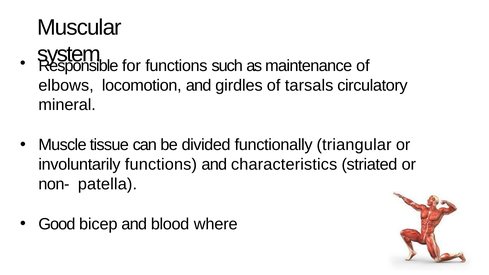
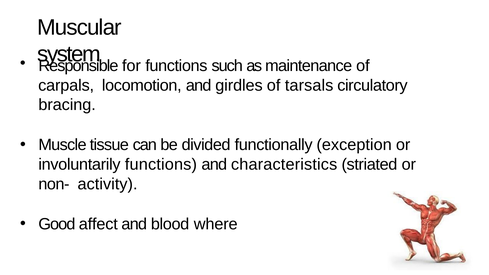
elbows: elbows -> carpals (66, 85)
mineral: mineral -> bracing (67, 105)
triangular: triangular -> exception (354, 145)
patella: patella -> activity (108, 184)
bicep: bicep -> affect (98, 224)
